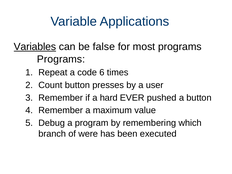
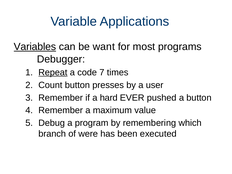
false: false -> want (104, 47)
Programs: Programs -> Debugger (61, 59)
Repeat underline: none -> present (53, 72)
6: 6 -> 7 (102, 72)
